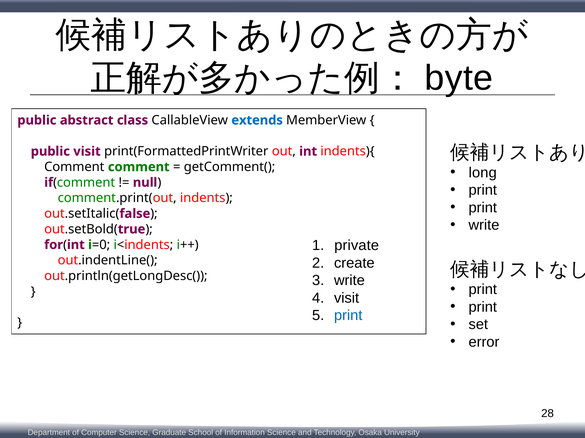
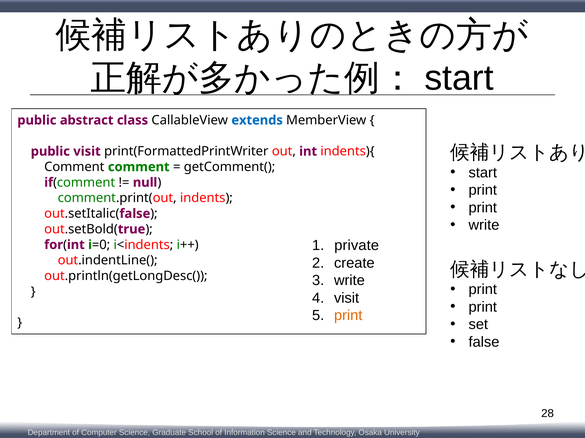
byte: byte -> start (459, 78)
long: long -> start (483, 173)
print colour: blue -> orange (348, 316)
error: error -> false (484, 342)
